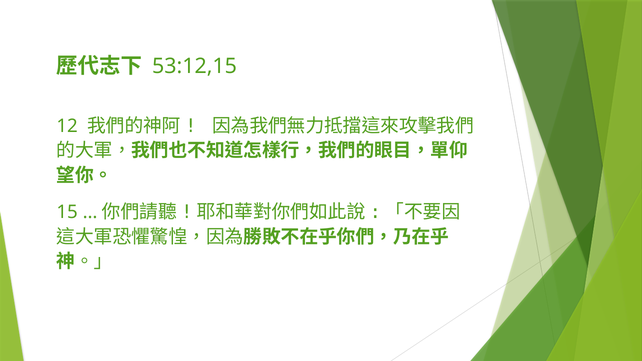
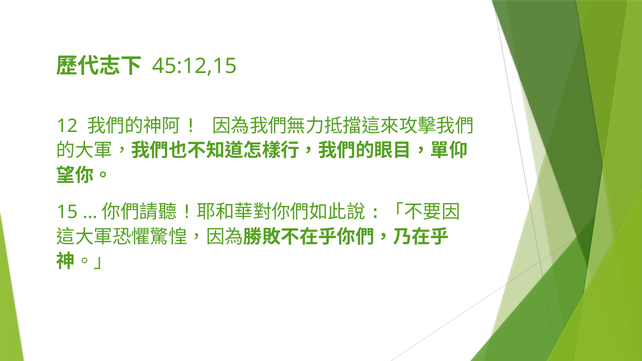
53:12,15: 53:12,15 -> 45:12,15 (195, 66)
